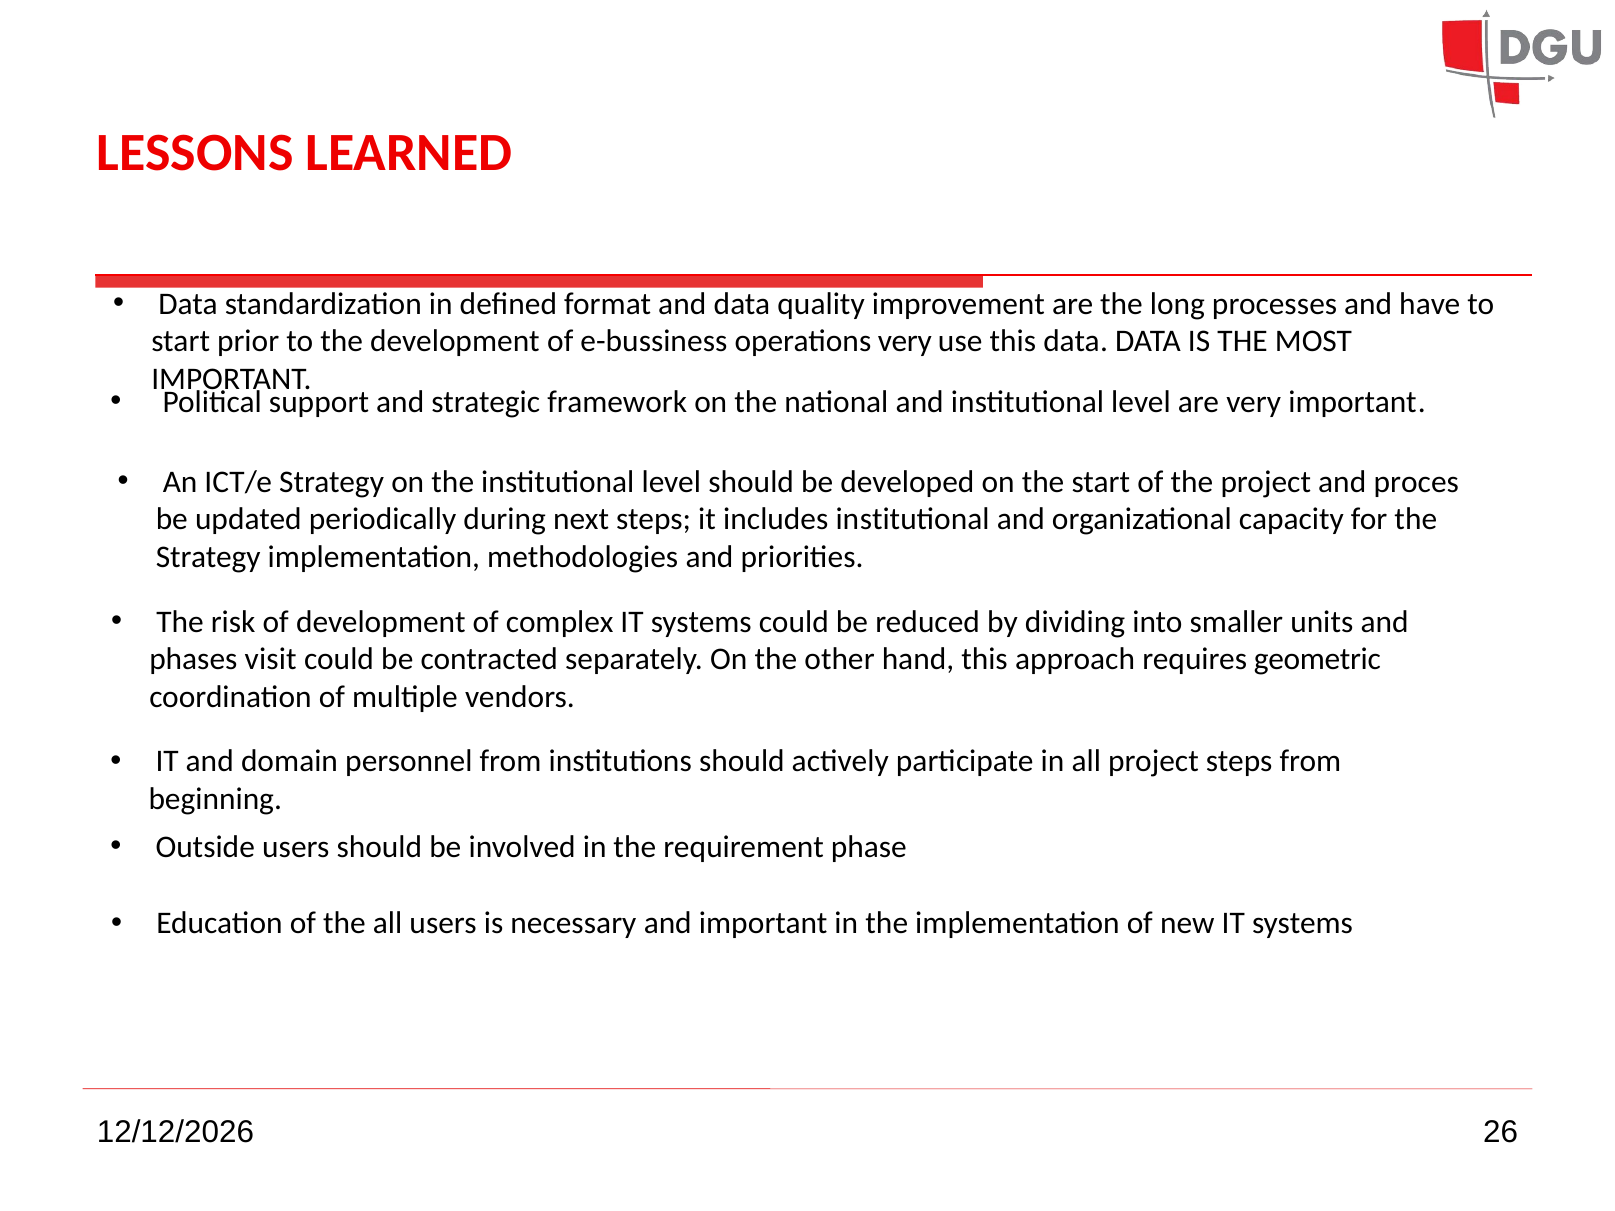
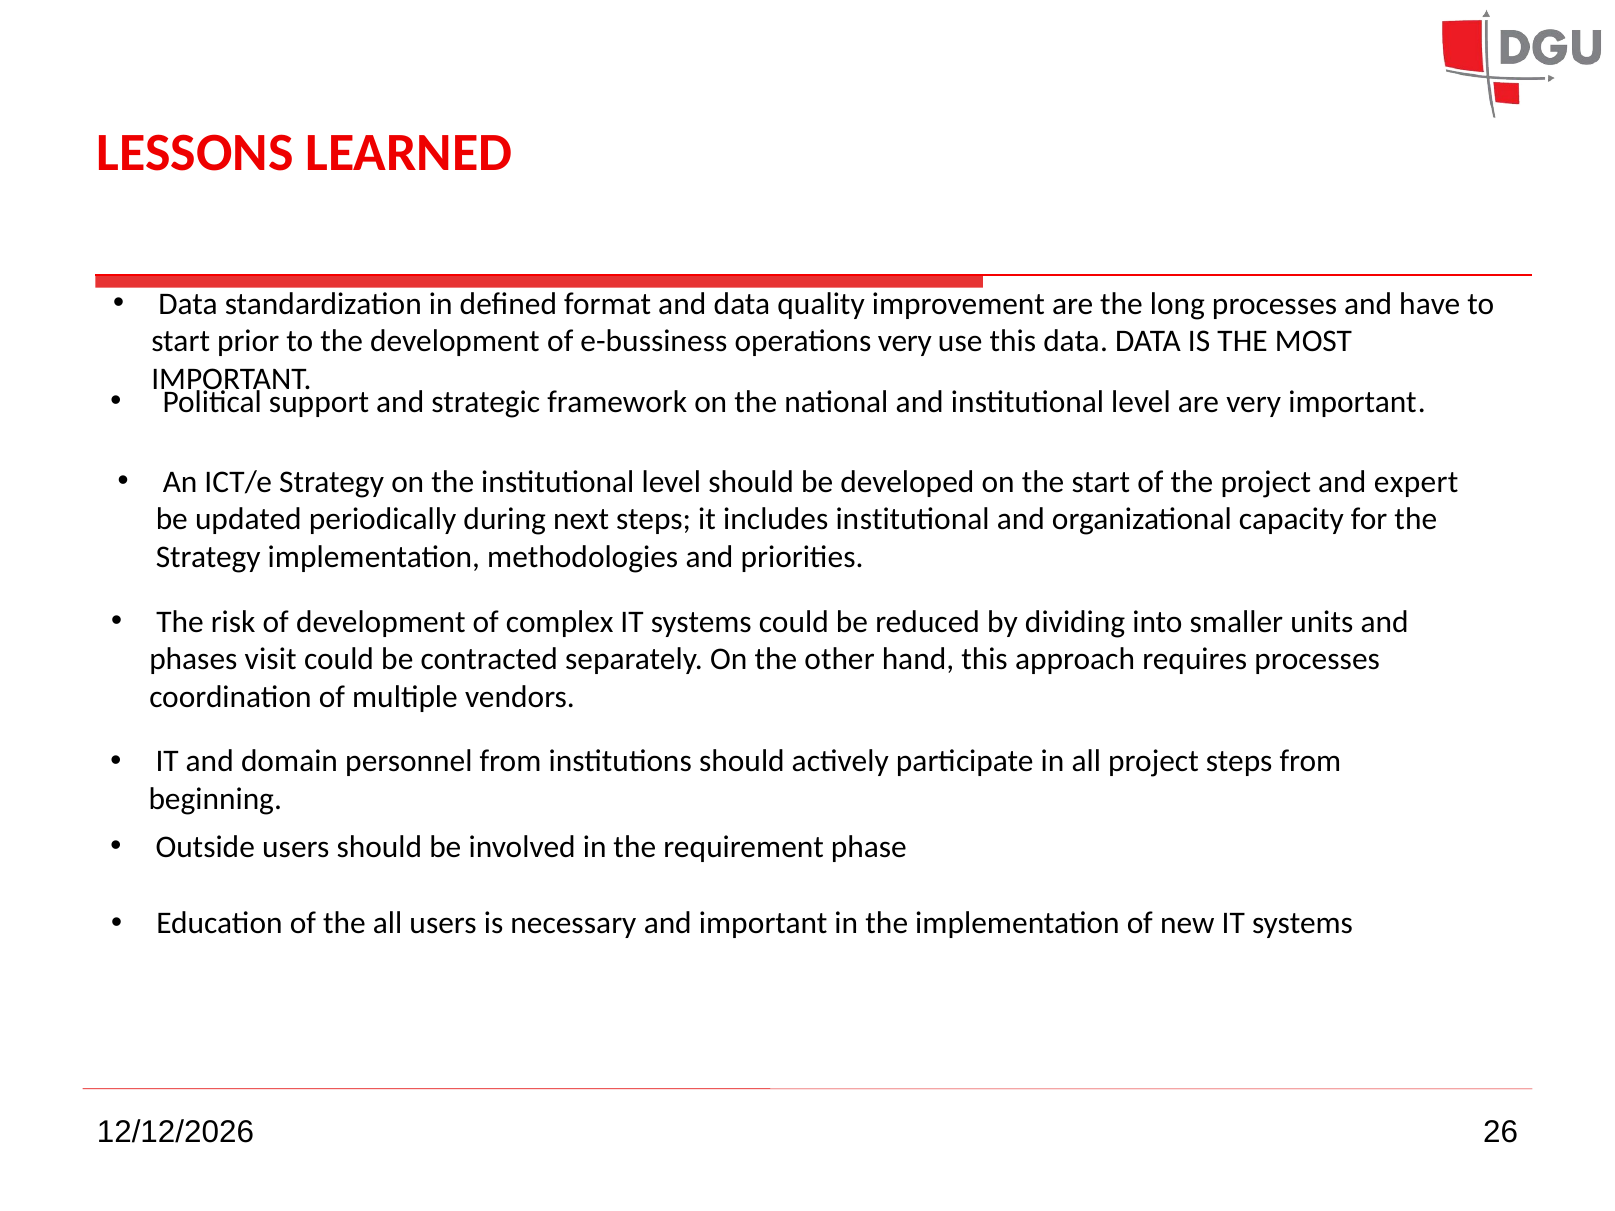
proces: proces -> expert (1416, 482)
requires geometric: geometric -> processes (1317, 660)
